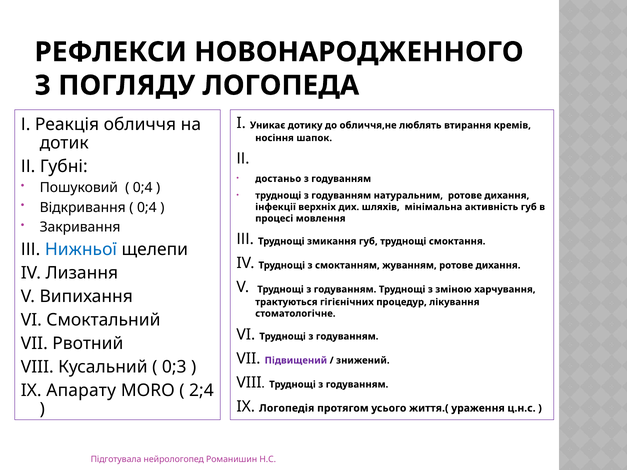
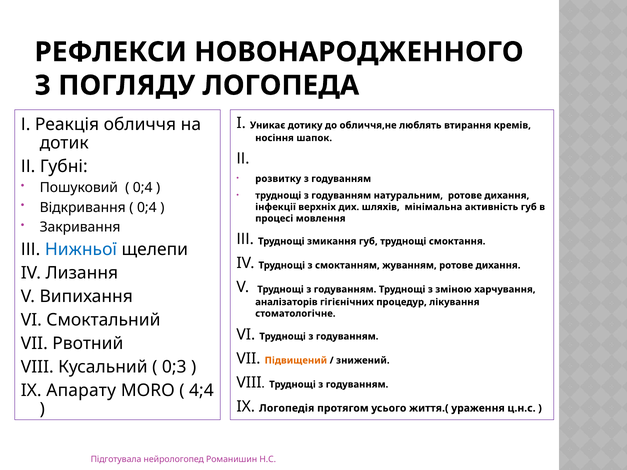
достаньо: достаньо -> розвитку (278, 179)
трактуються: трактуються -> аналізаторів (286, 302)
Підвищений colour: purple -> orange (296, 361)
2;4: 2;4 -> 4;4 (201, 390)
